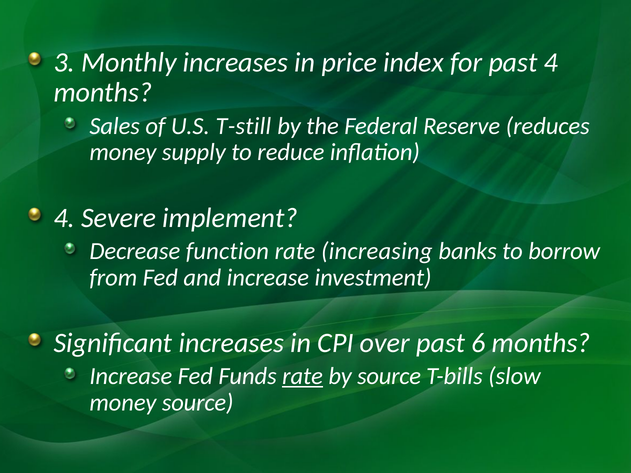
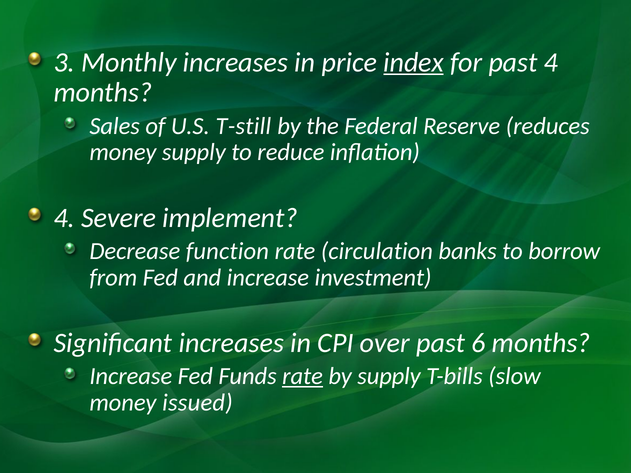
index underline: none -> present (414, 62)
increasing: increasing -> circulation (377, 251)
by source: source -> supply (389, 377)
money source: source -> issued (197, 403)
